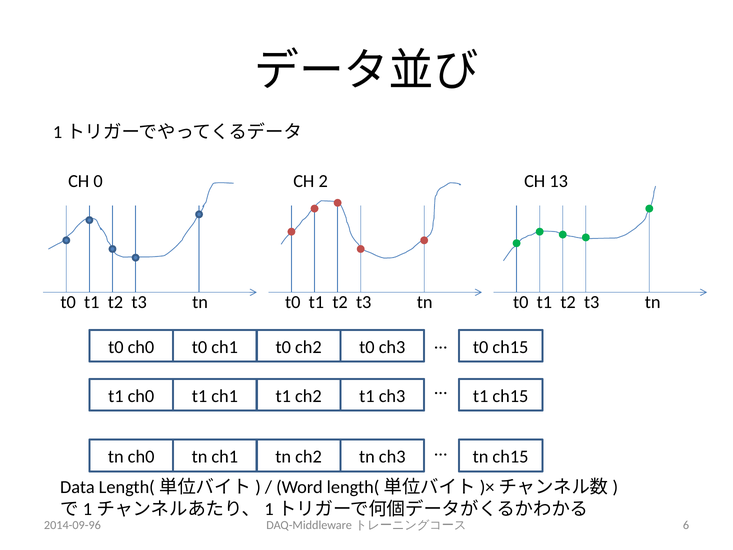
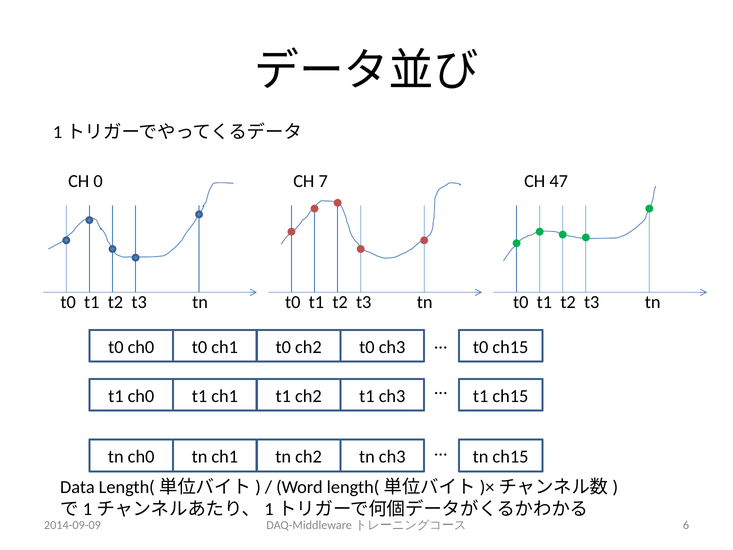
2: 2 -> 7 (323, 181)
13: 13 -> 47 (559, 181)
2014-09-96: 2014-09-96 -> 2014-09-09 (72, 525)
